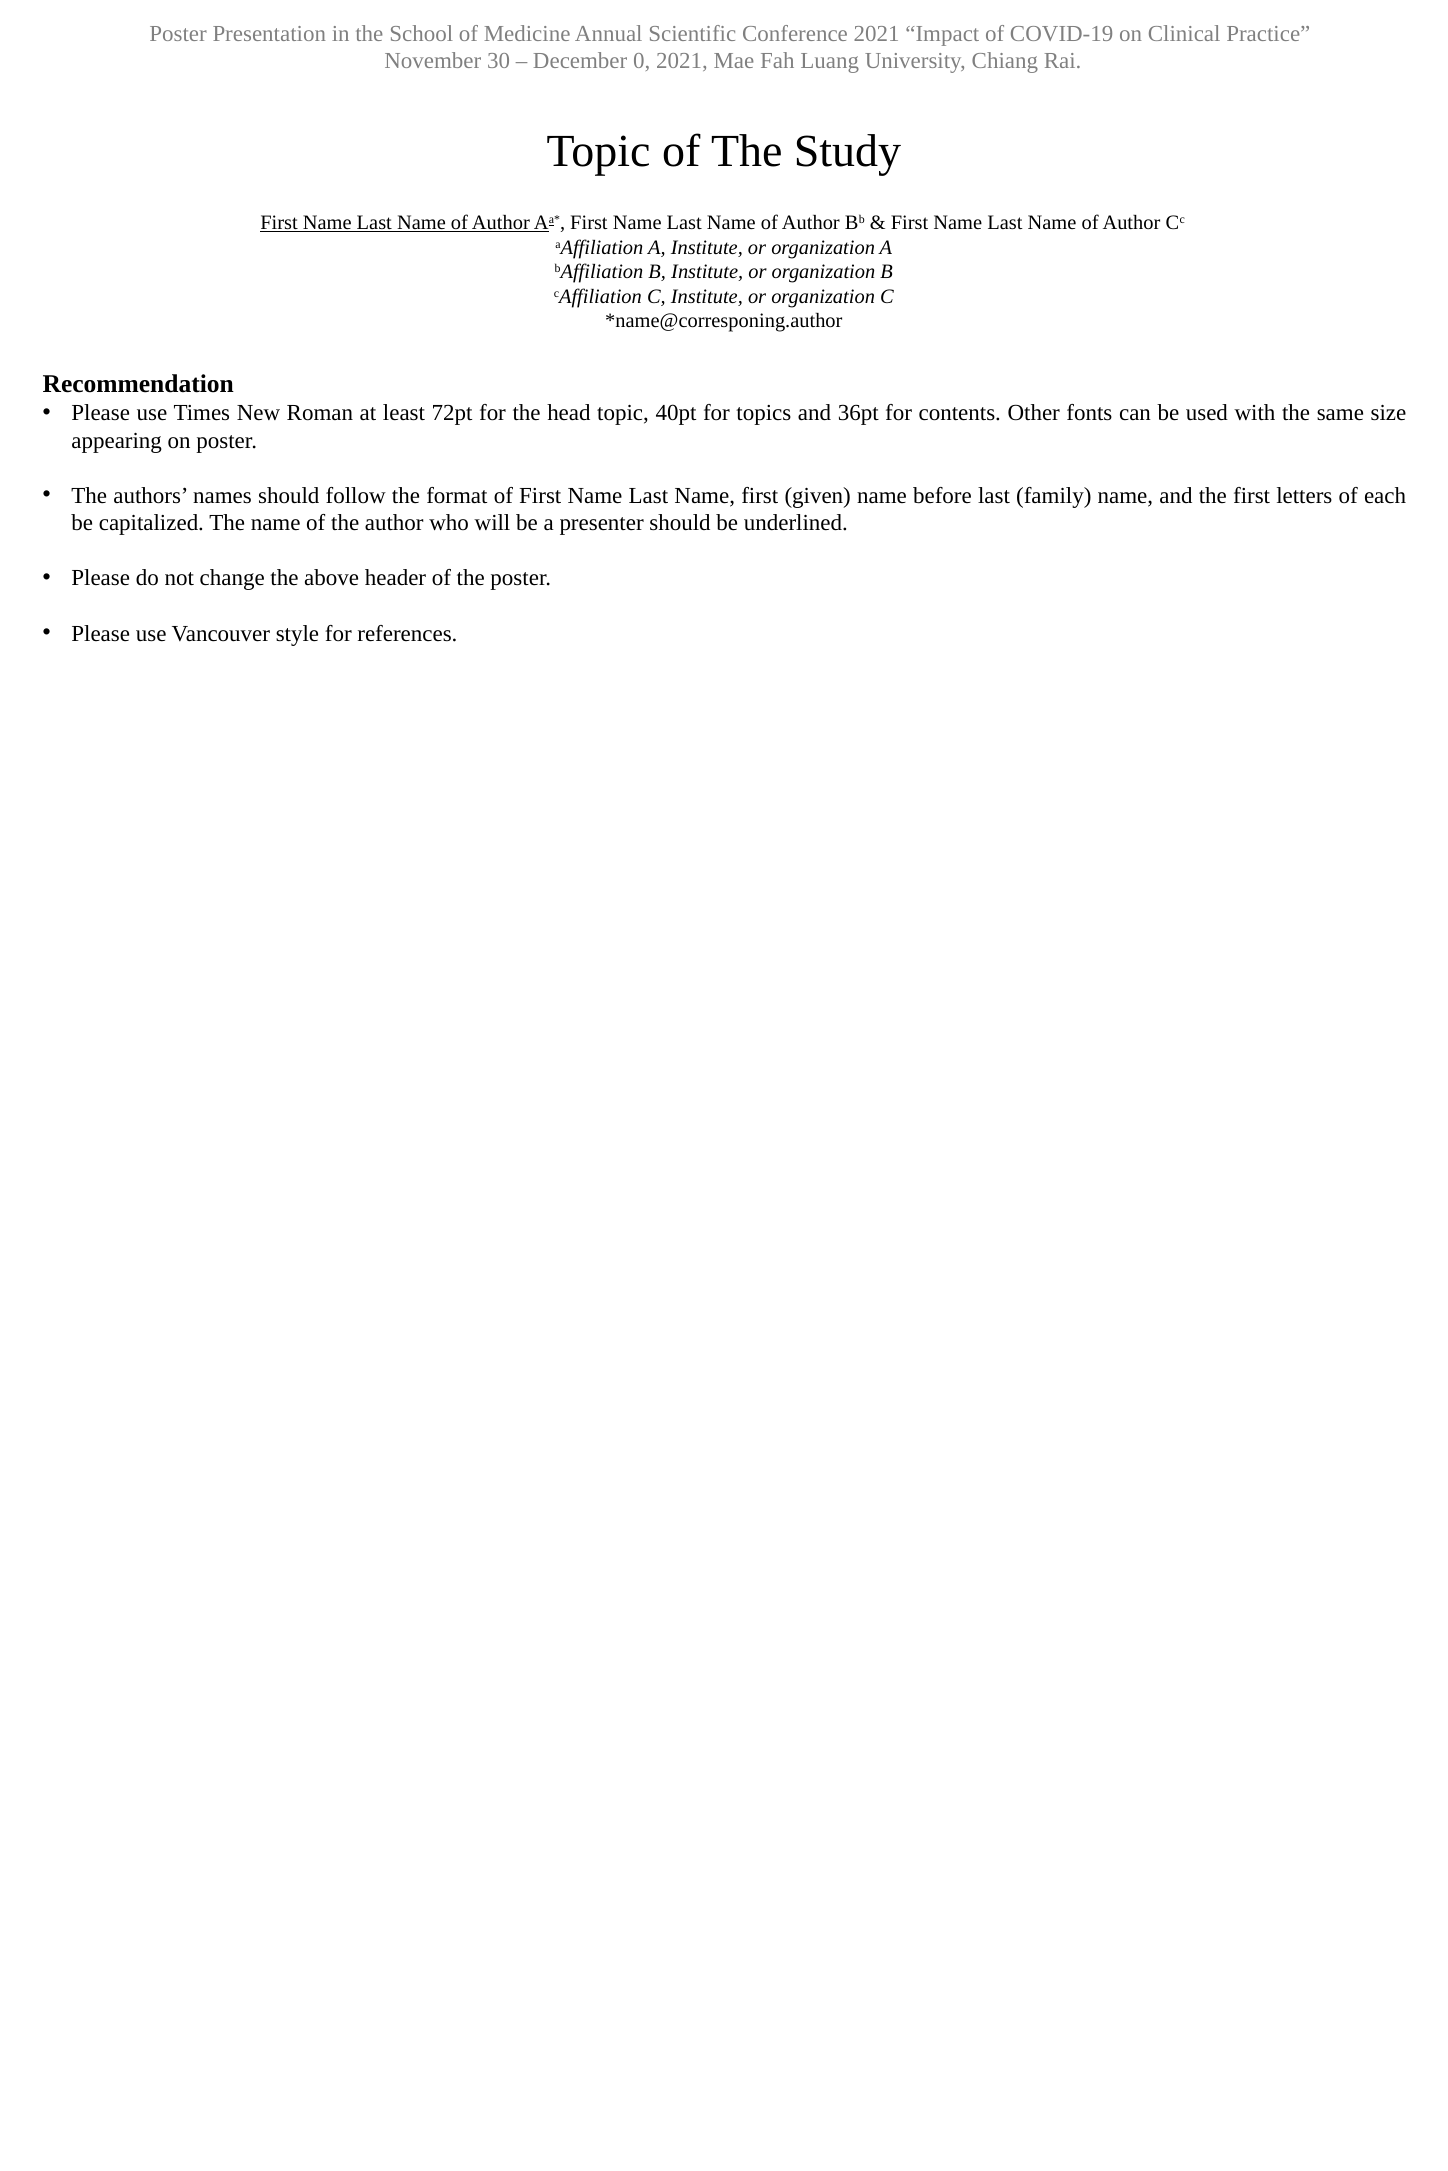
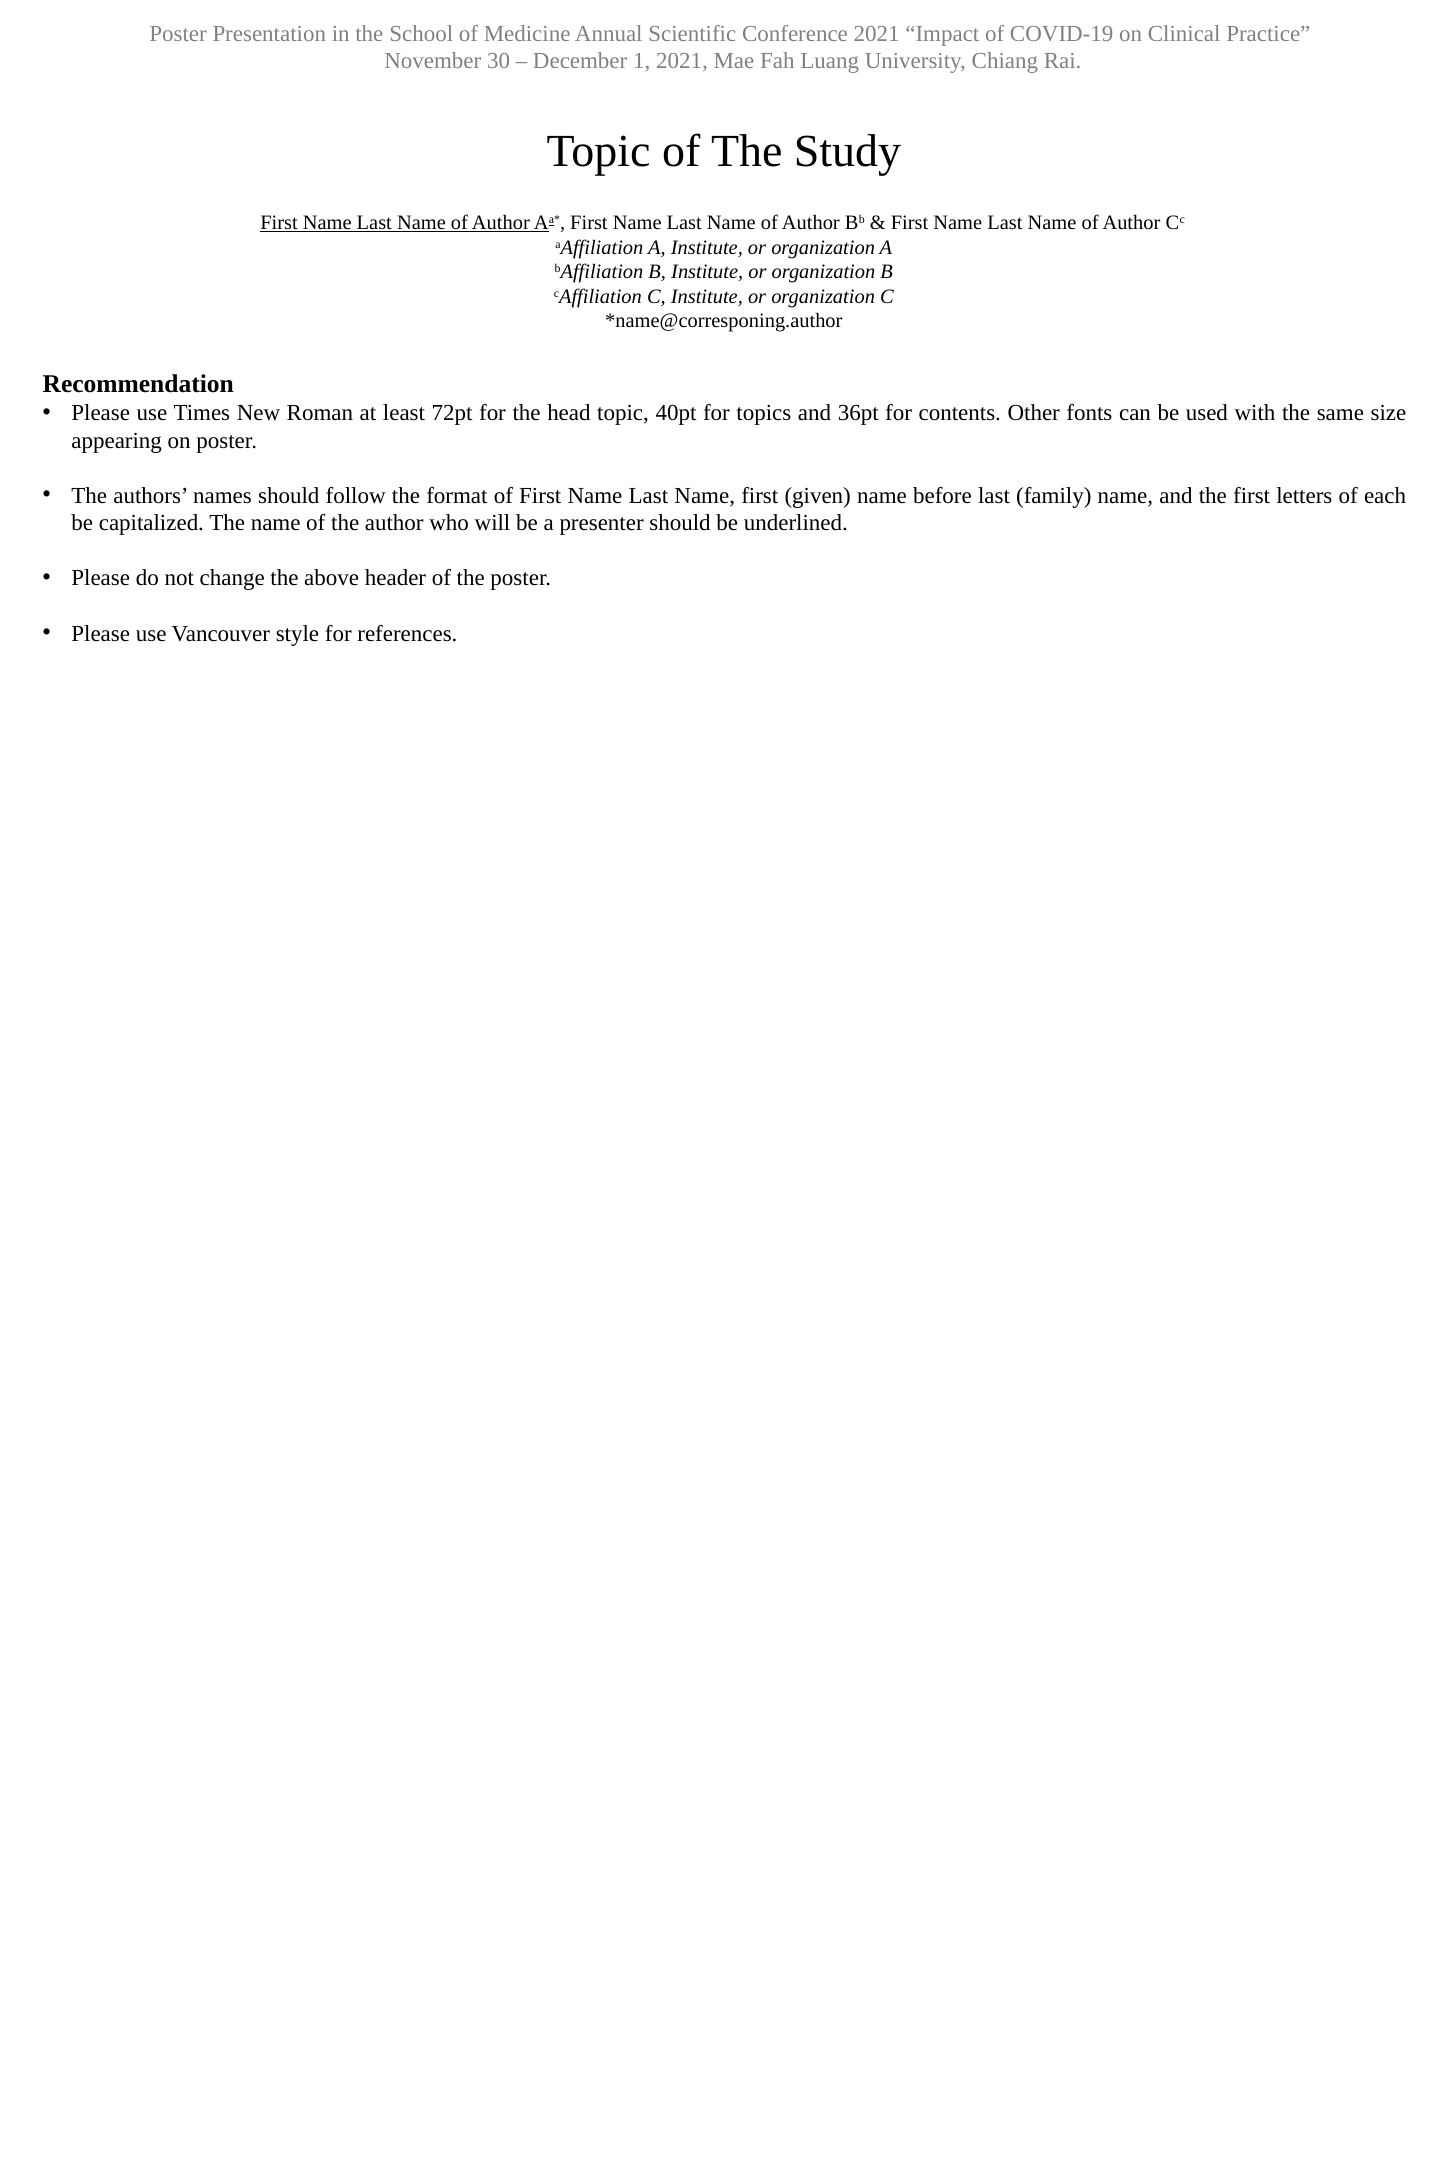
0: 0 -> 1 (642, 61)
